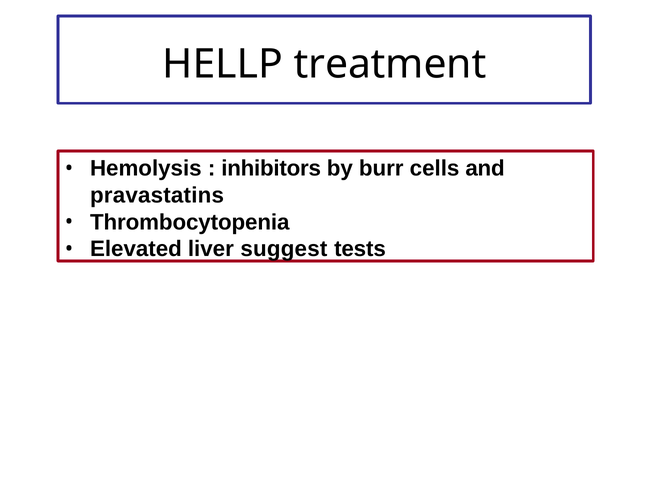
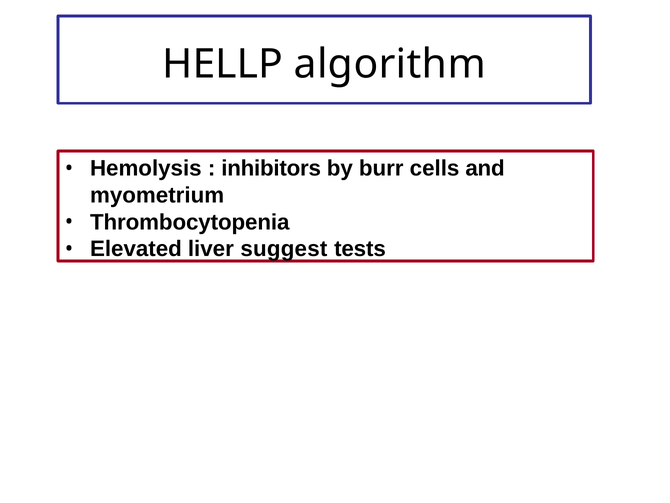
treatment: treatment -> algorithm (390, 64)
pravastatins: pravastatins -> myometrium (157, 195)
